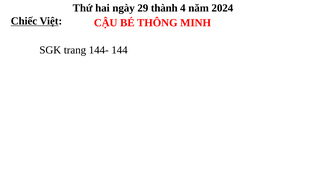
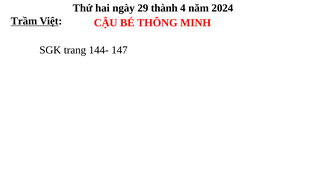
Chiếc: Chiếc -> Trầm (24, 21)
144: 144 -> 147 (120, 50)
